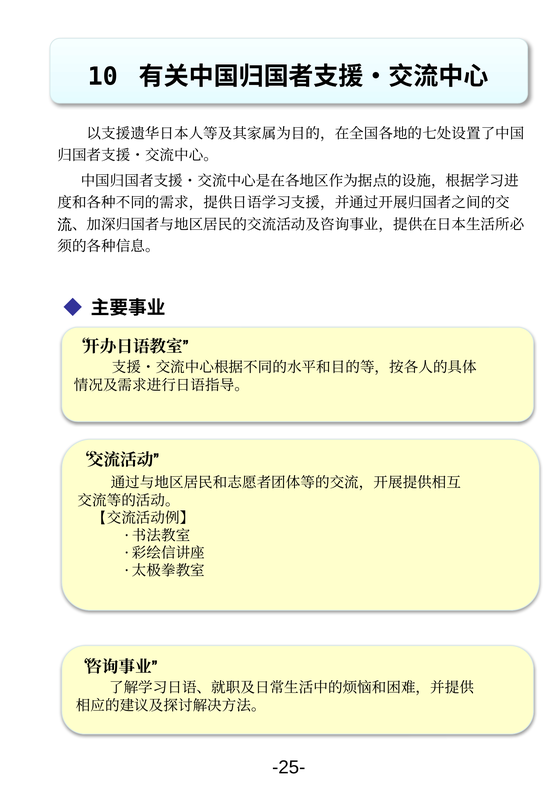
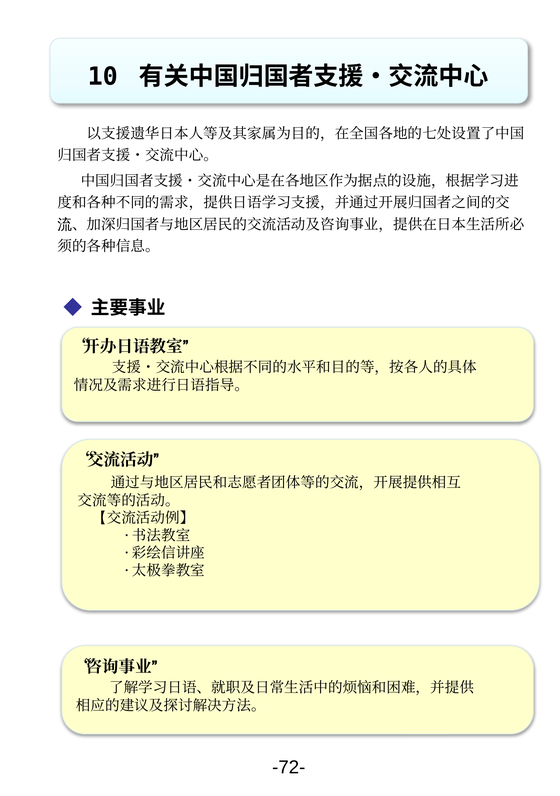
-25-: -25- -> -72- (289, 767)
